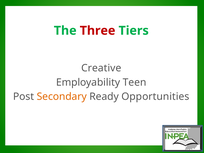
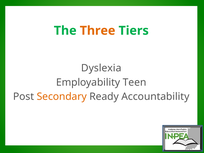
Three colour: red -> orange (98, 31)
Creative: Creative -> Dyslexia (101, 68)
Opportunities: Opportunities -> Accountability (155, 97)
